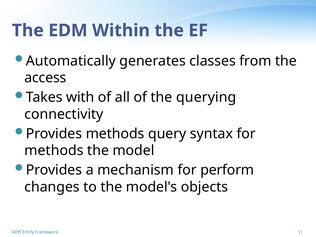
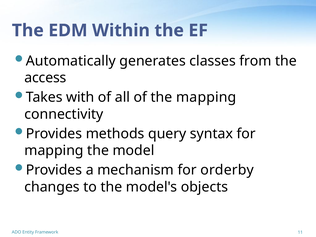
the querying: querying -> mapping (206, 97)
methods: methods -> mapping (54, 151)
perform: perform -> orderby (227, 170)
